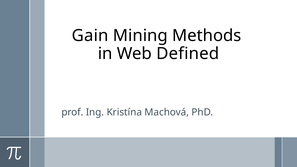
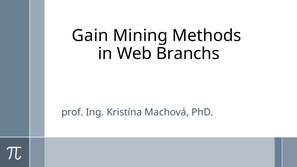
Defined: Defined -> Branchs (188, 54)
